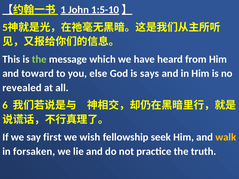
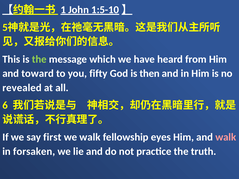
else: else -> fifty (98, 74)
says: says -> then (150, 74)
we wish: wish -> walk (90, 137)
seek: seek -> eyes (161, 137)
walk colour: yellow -> pink (226, 137)
